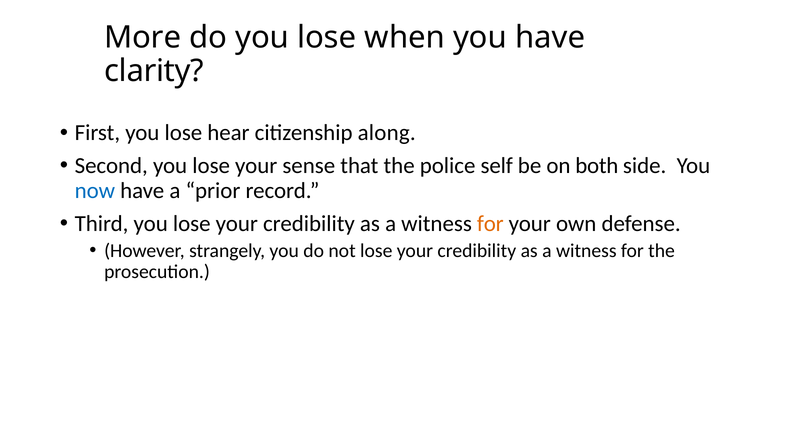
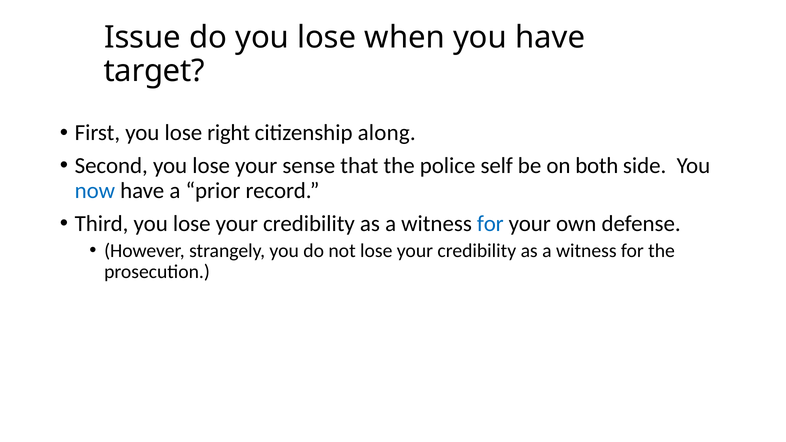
More: More -> Issue (143, 38)
clarity: clarity -> target (154, 71)
hear: hear -> right (229, 133)
for colour: orange -> blue (490, 224)
